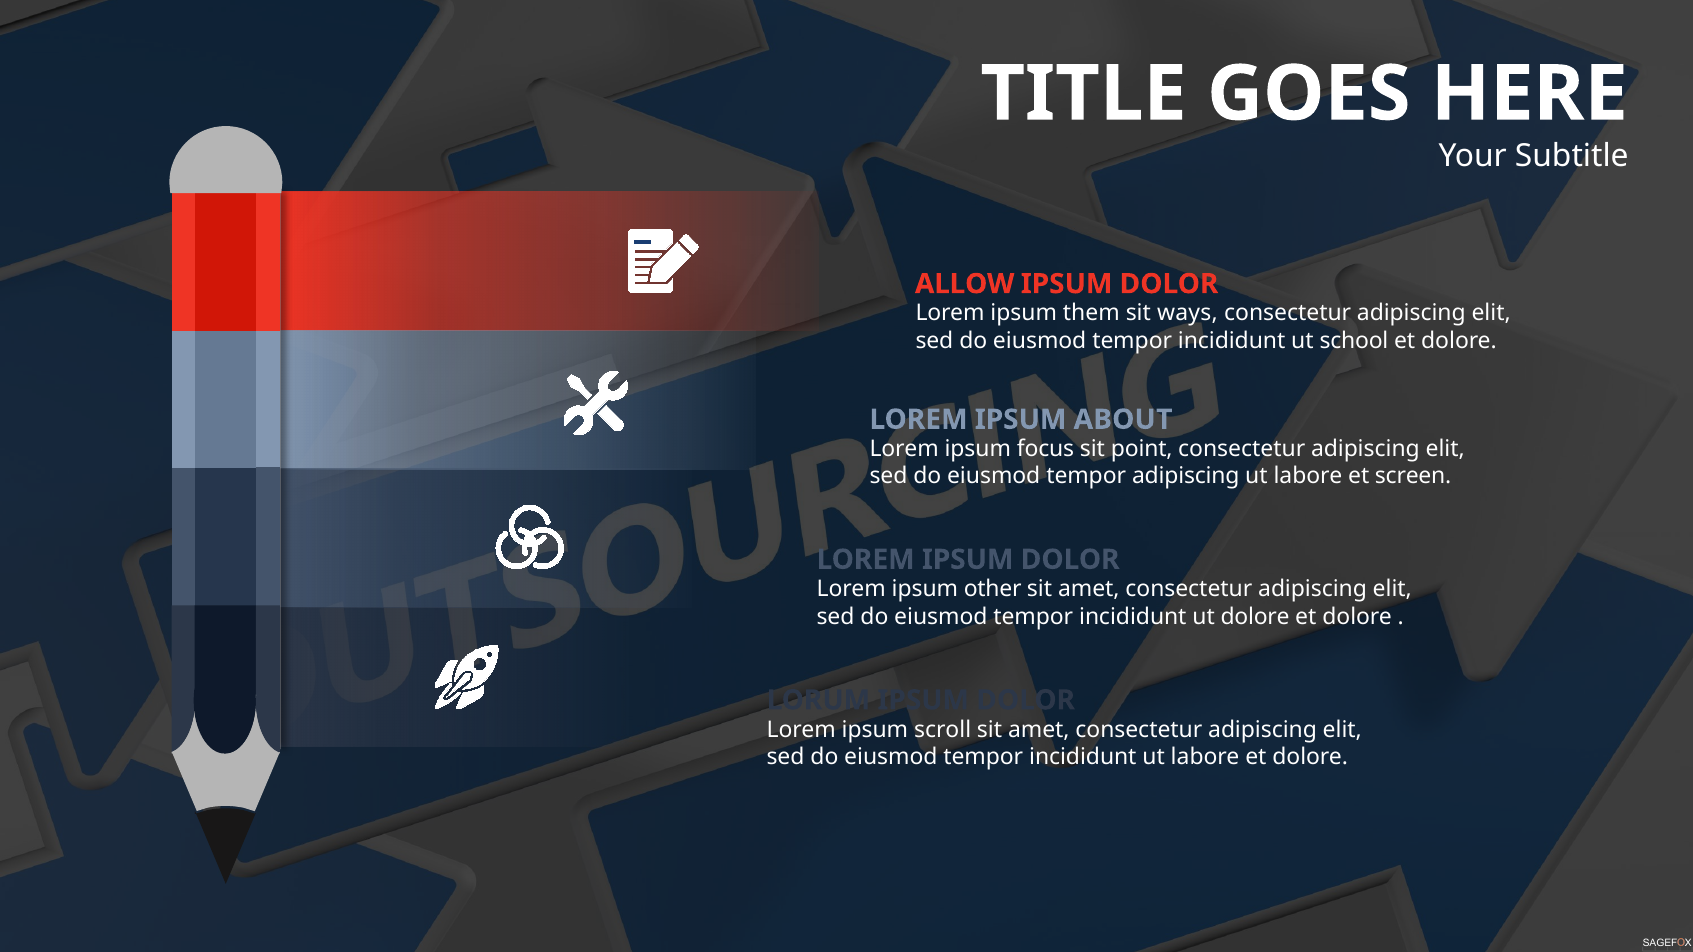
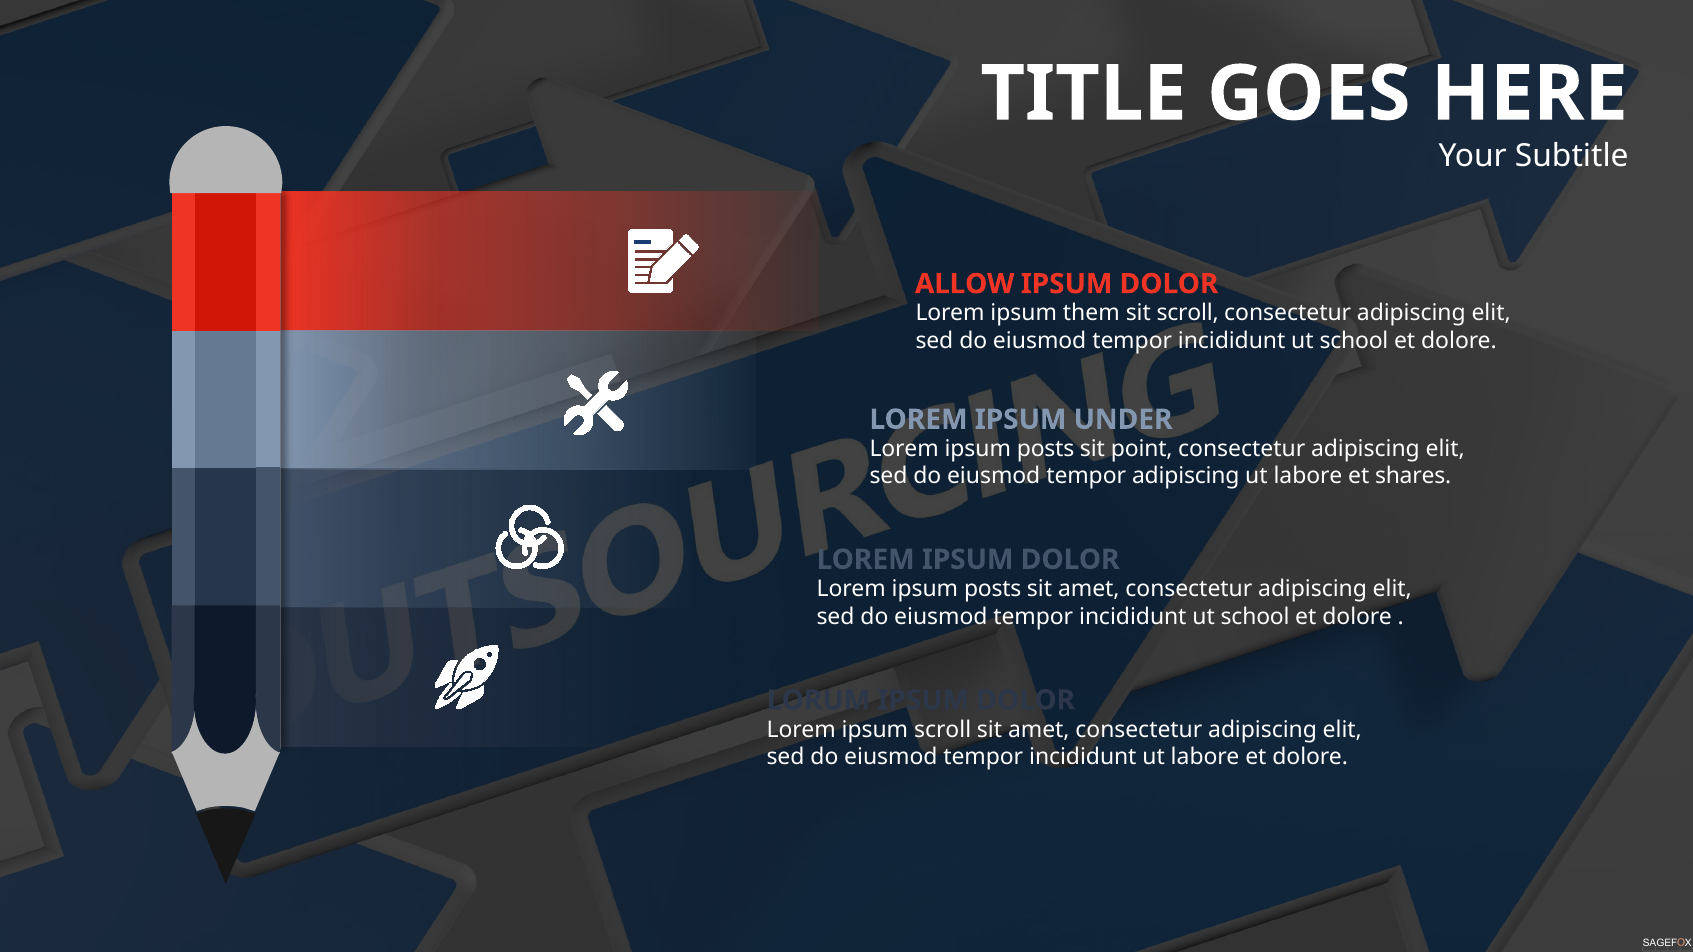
sit ways: ways -> scroll (1188, 313)
ABOUT: ABOUT -> UNDER (1123, 420)
focus: focus -> posts (1046, 449)
screen: screen -> shares (1413, 477)
other: other -> posts (993, 589)
dolore: dolore -> school (1255, 617)
